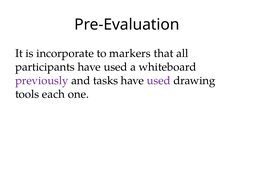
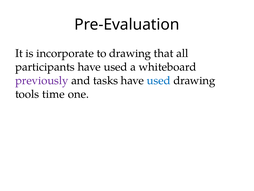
to markers: markers -> drawing (130, 53)
used colour: purple -> blue (159, 80)
each: each -> time (53, 94)
